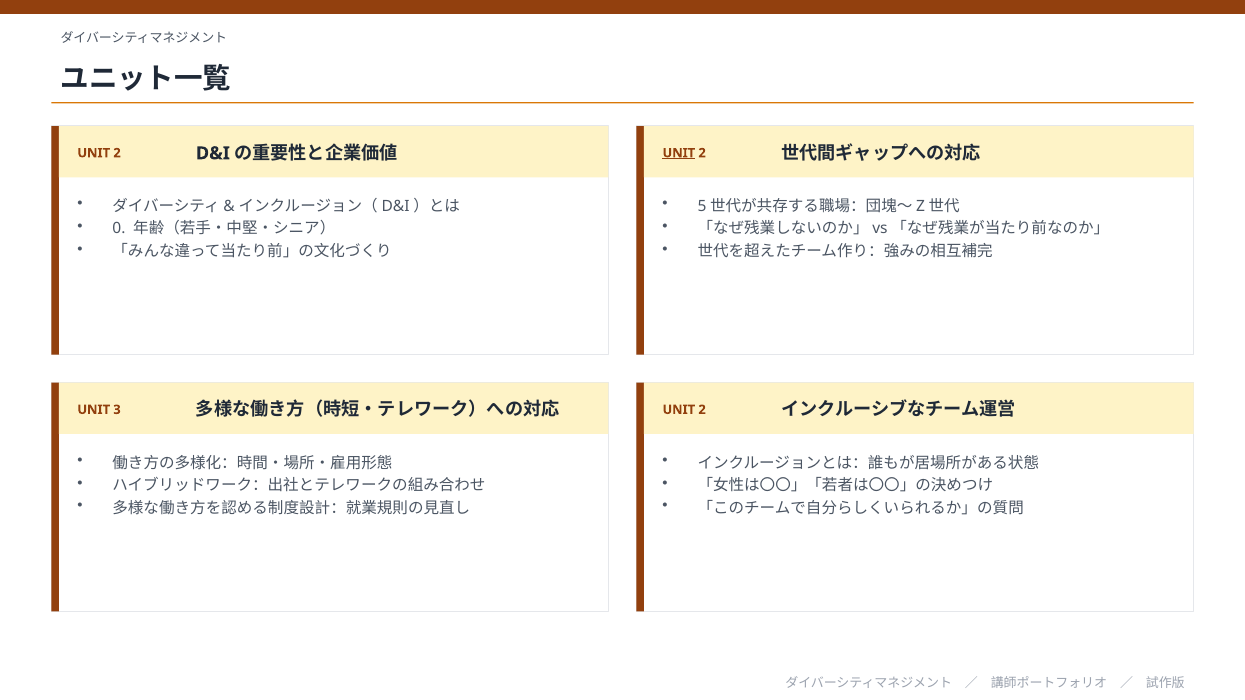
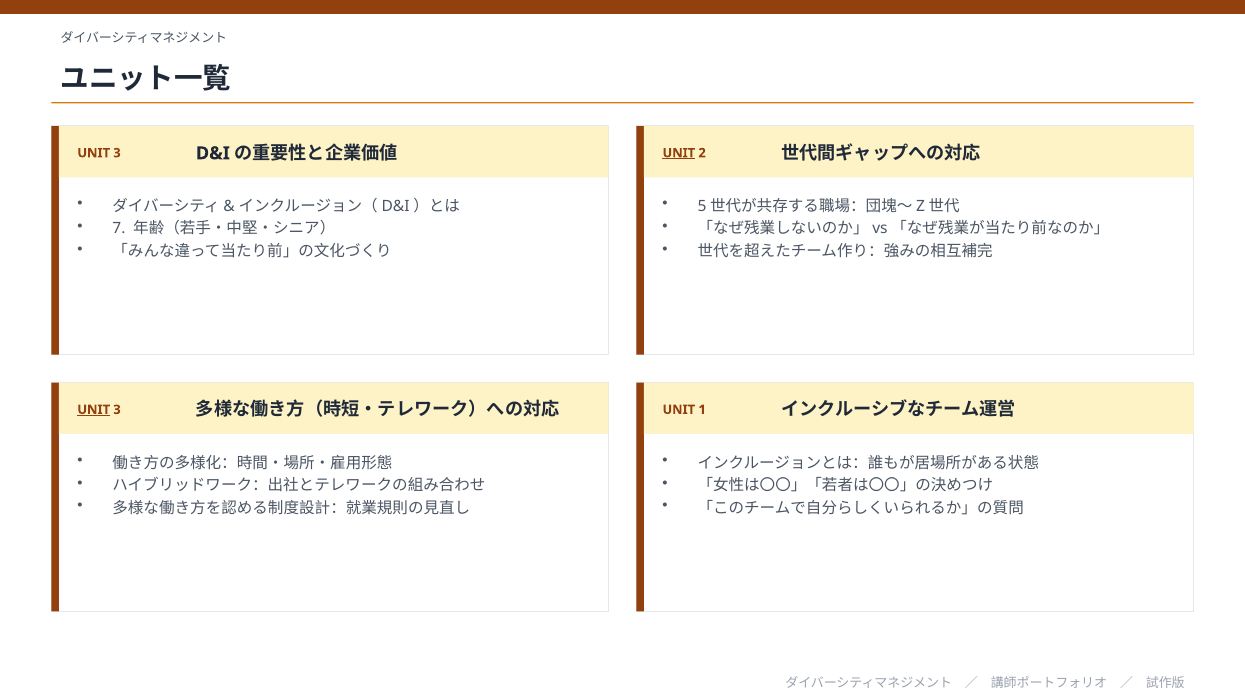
2: 2 -> 3 (117, 153)
0: 0 -> 7 (119, 229)
UNIT underline: none -> present (94, 410)
2: 2 -> 1 (702, 410)
